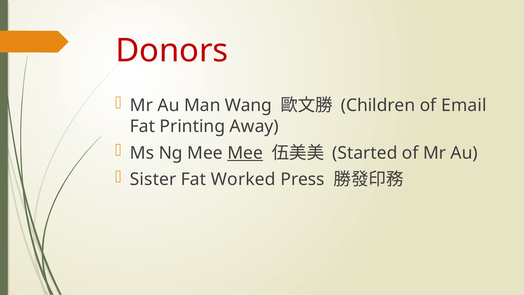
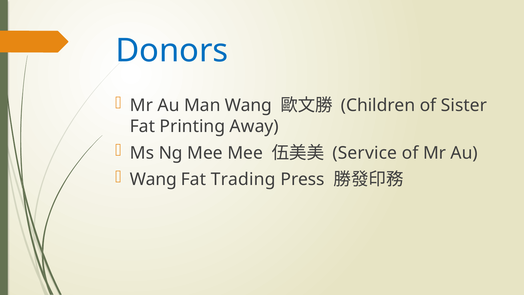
Donors colour: red -> blue (172, 51)
Email: Email -> Sister (464, 105)
Mee underline: present -> none (245, 153)
Started: Started -> Service (365, 153)
Sister: Sister -> Wang (153, 179)
Worked: Worked -> Trading (243, 179)
